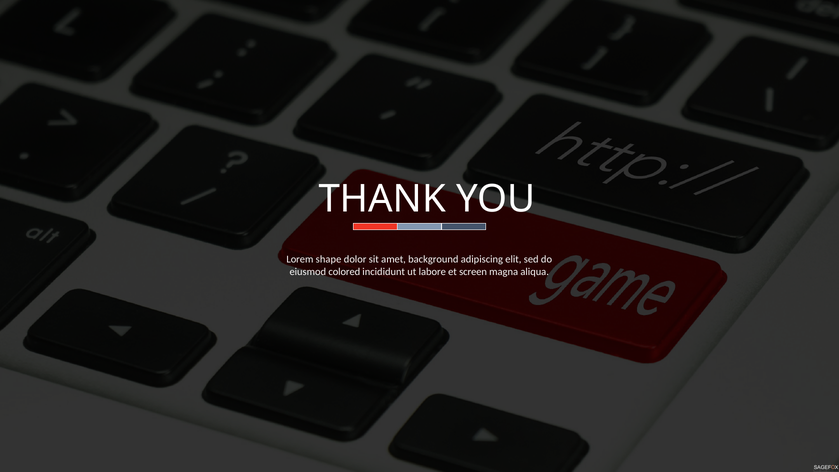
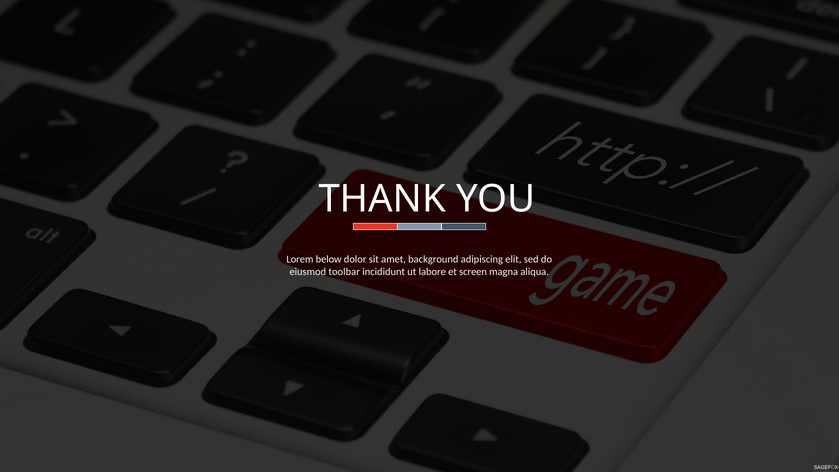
shape: shape -> below (329, 259)
colored: colored -> toolbar (344, 272)
